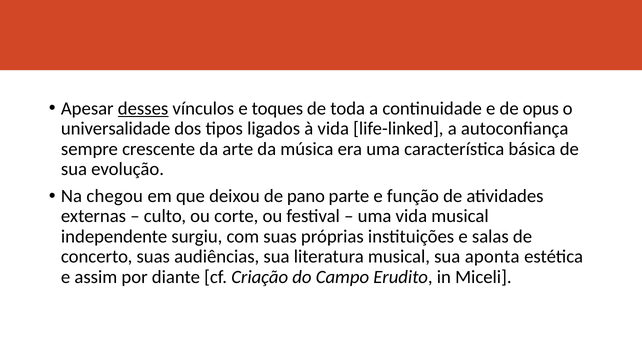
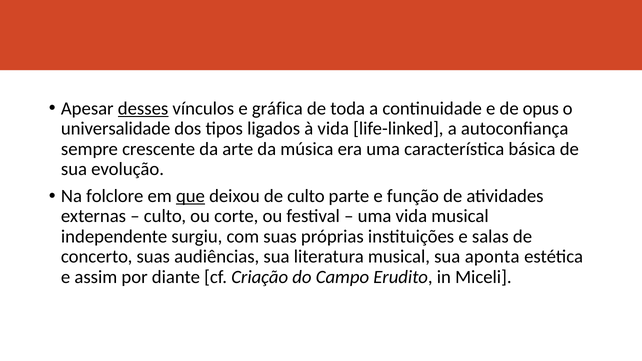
toques: toques -> gráfica (277, 109)
chegou: chegou -> folclore (115, 196)
que underline: none -> present (190, 196)
de pano: pano -> culto (306, 196)
